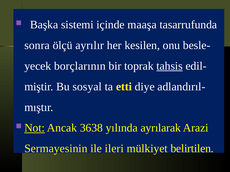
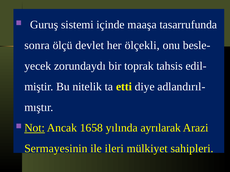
Başka: Başka -> Guruş (44, 25)
ayrılır: ayrılır -> devlet (90, 45)
kesilen: kesilen -> ölçekli (142, 45)
borçlarının: borçlarının -> zorundaydı (80, 66)
tahsis underline: present -> none (170, 66)
sosyal: sosyal -> nitelik (87, 87)
3638: 3638 -> 1658 (91, 128)
belirtilen: belirtilen -> sahipleri (192, 149)
